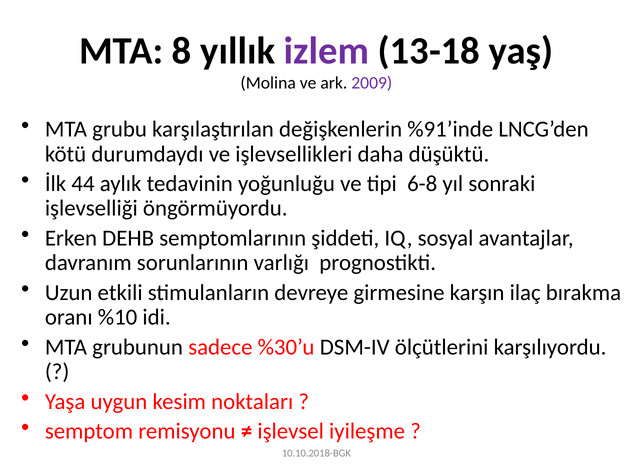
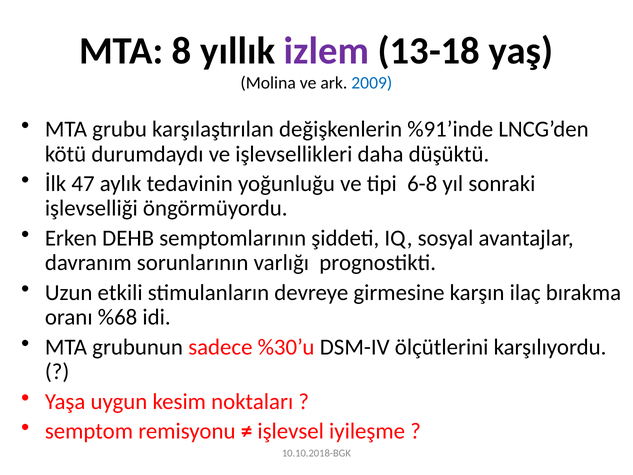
2009 colour: purple -> blue (372, 83)
44: 44 -> 47 (83, 184)
%10: %10 -> %68 (118, 317)
